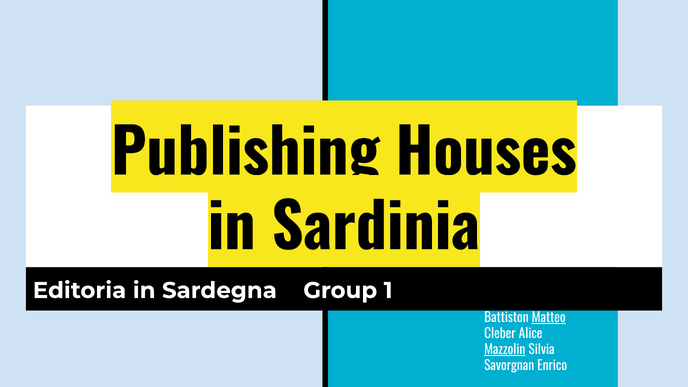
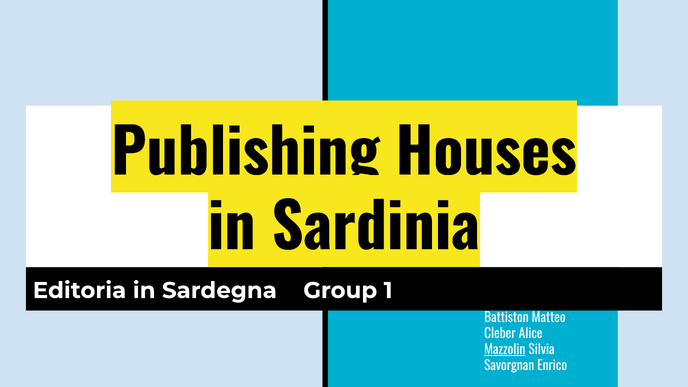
Matteo underline: present -> none (549, 318)
